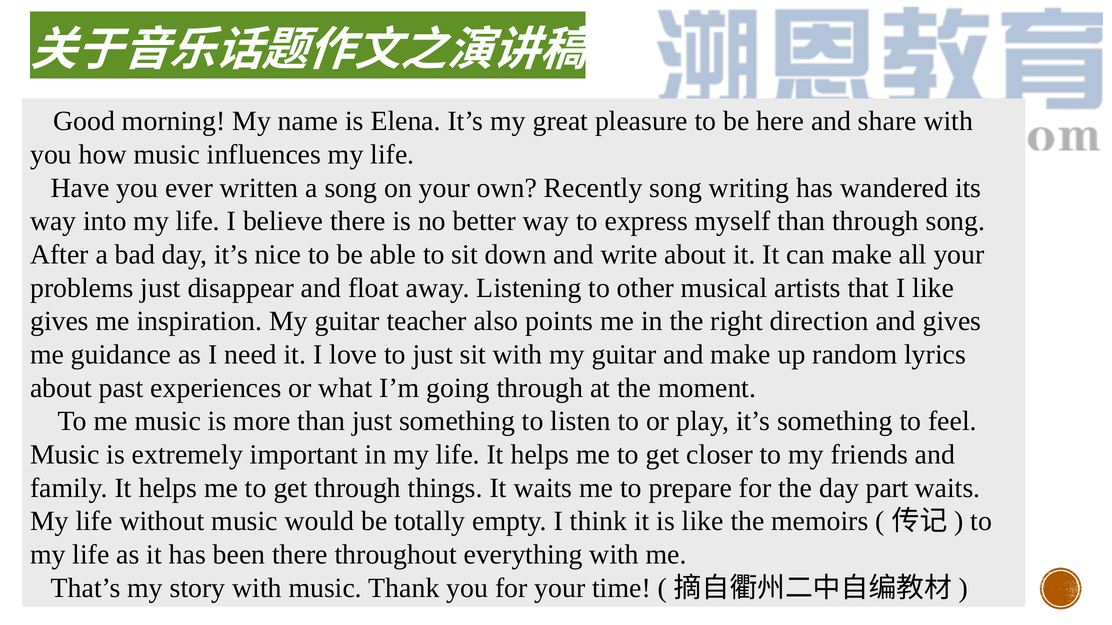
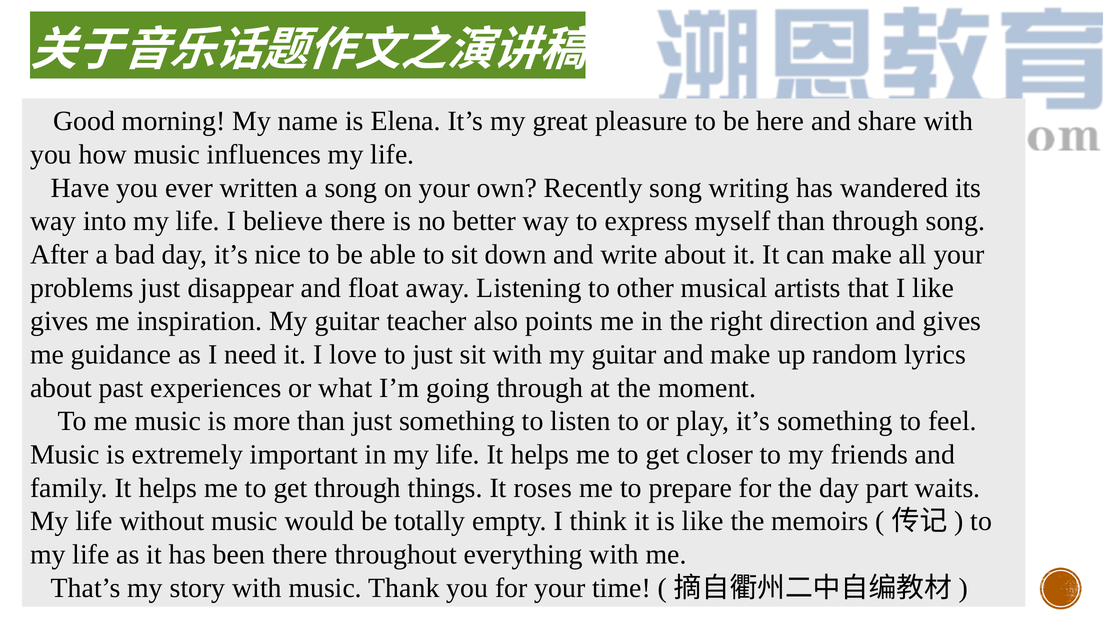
It waits: waits -> roses (543, 488)
